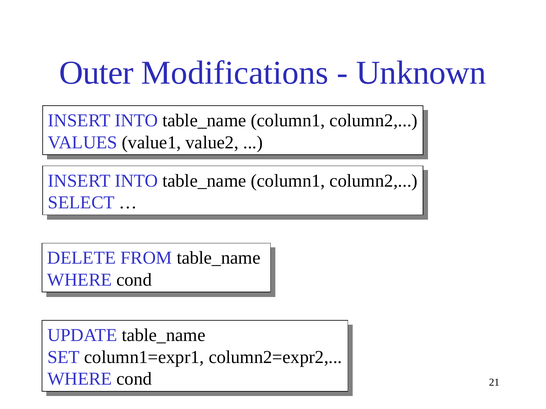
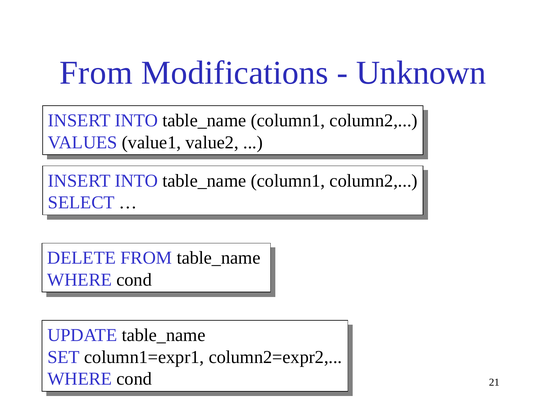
Outer: Outer -> From (96, 73)
